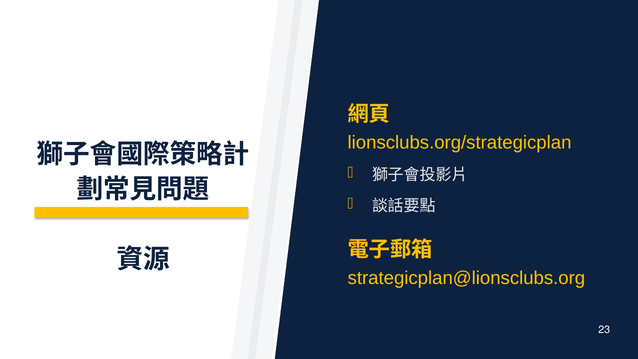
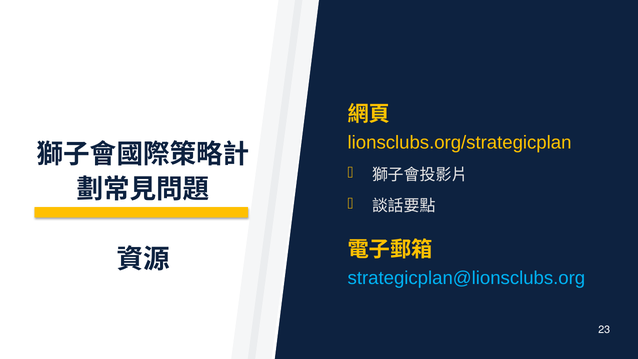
strategicplan@lionsclubs.org colour: yellow -> light blue (466, 278)
